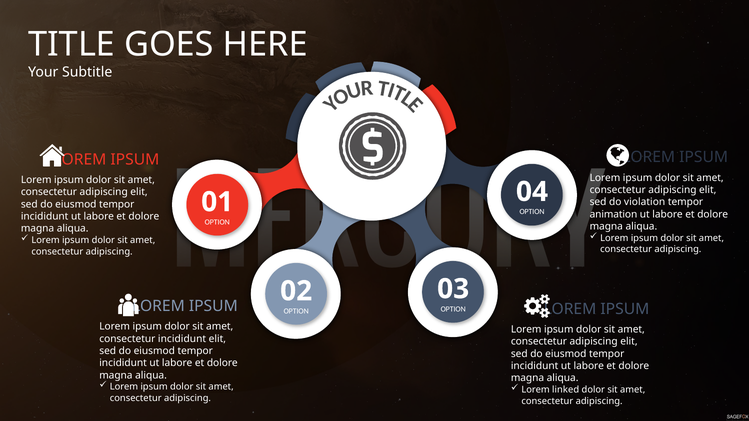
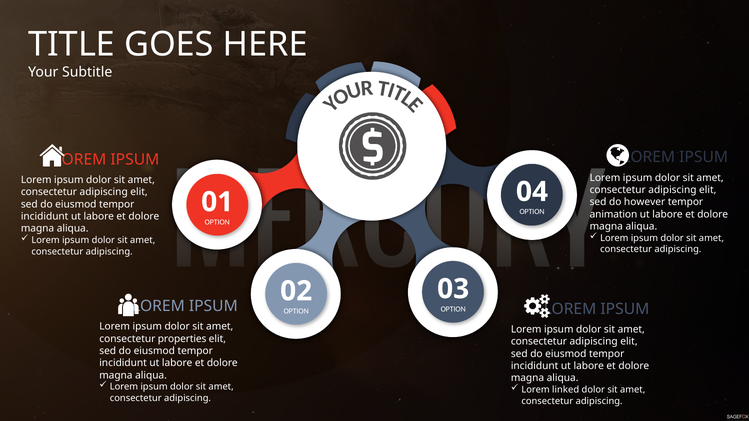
violation: violation -> however (645, 202)
consectetur incididunt: incididunt -> properties (182, 339)
